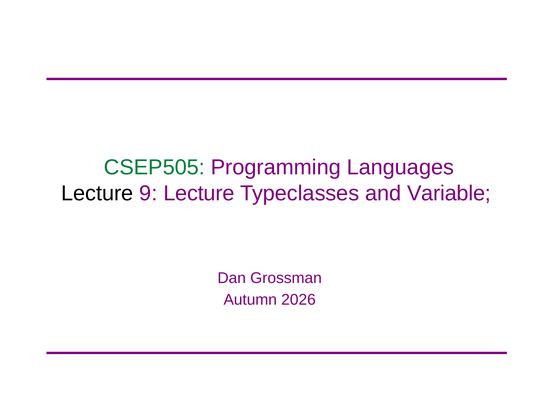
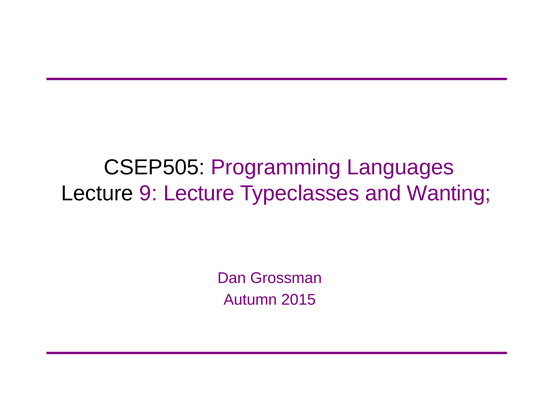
CSEP505 colour: green -> black (154, 167)
Variable: Variable -> Wanting (449, 194)
2026: 2026 -> 2015 (299, 300)
